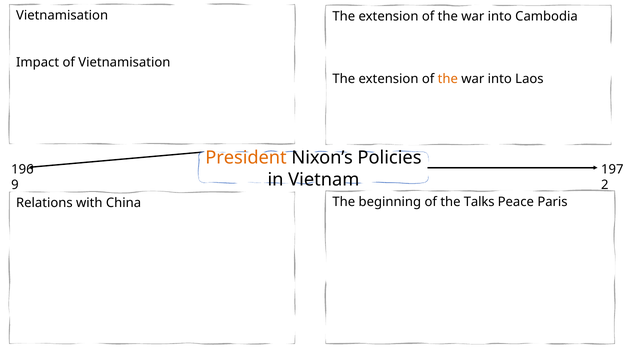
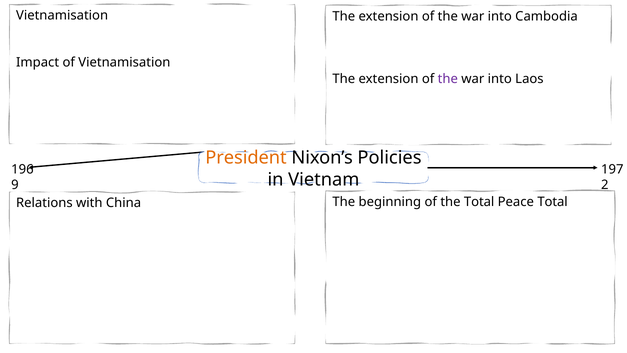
the colour: orange -> purple (448, 79)
the Talks: Talks -> Total (479, 202)
Peace Paris: Paris -> Total (553, 202)
